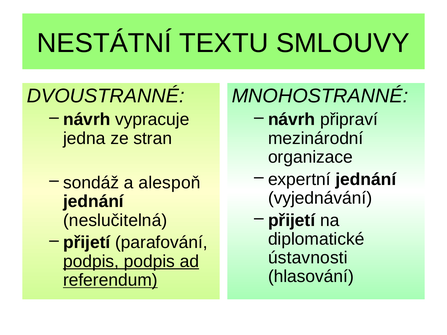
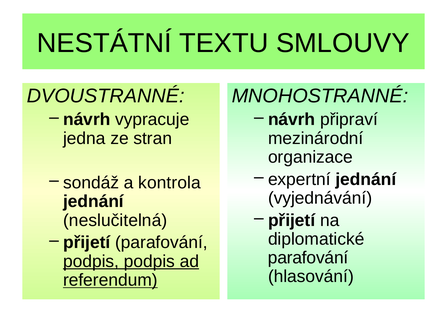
alespoň: alespoň -> kontrola (170, 183)
ústavnosti: ústavnosti -> parafování (308, 258)
